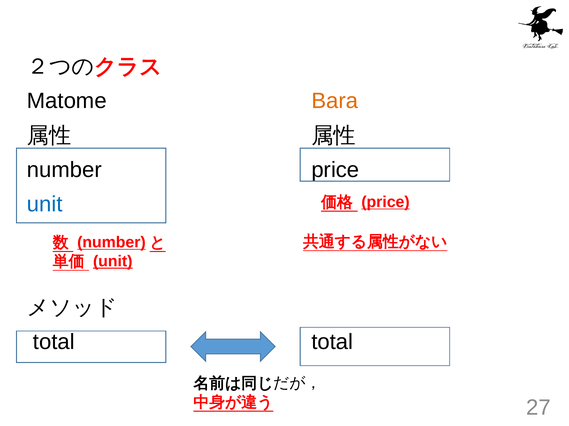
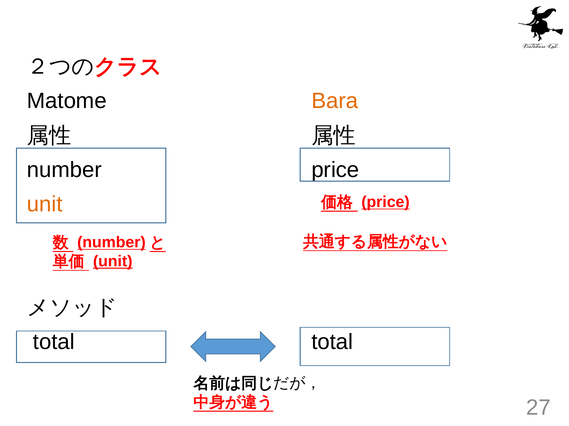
unit colour: blue -> orange (45, 205)
